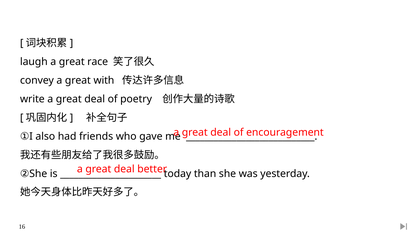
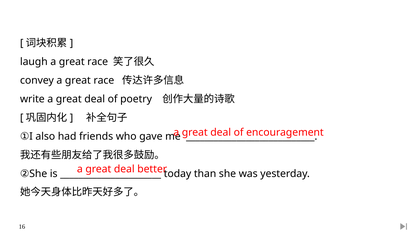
convey a great with: with -> race (104, 80)
